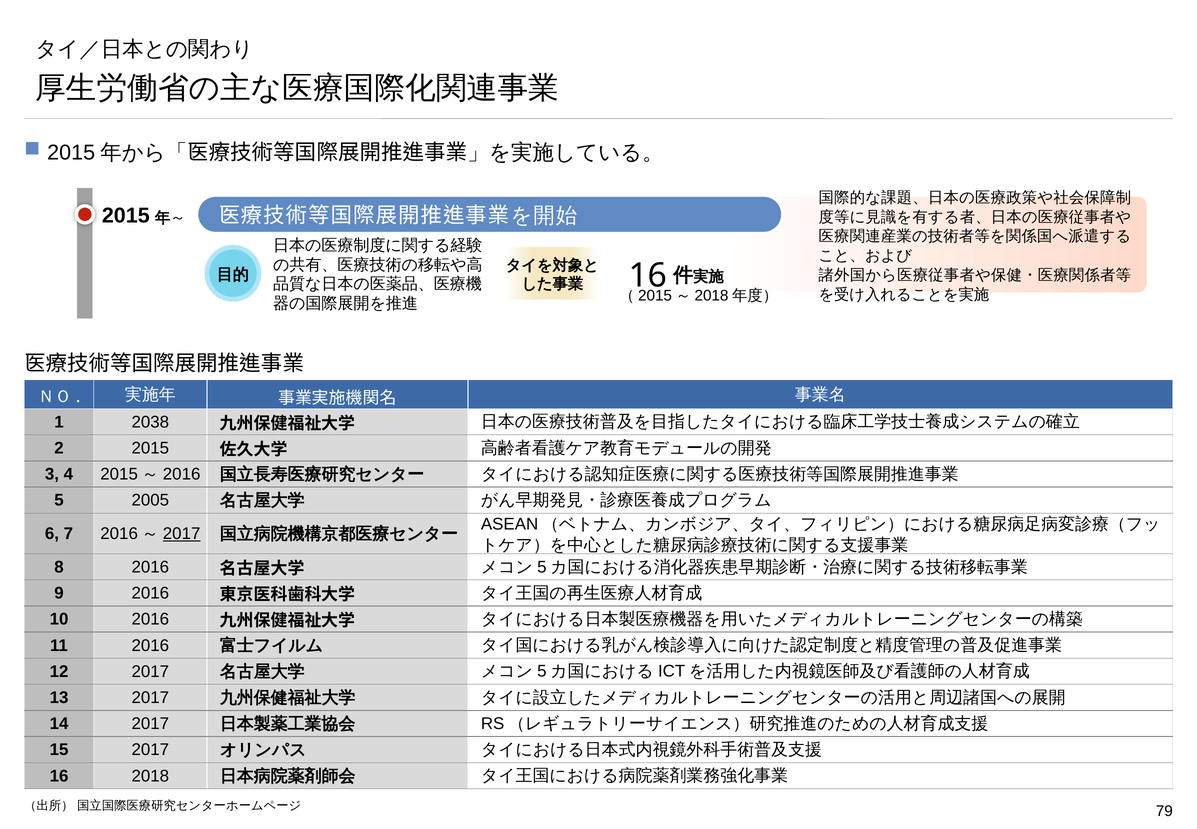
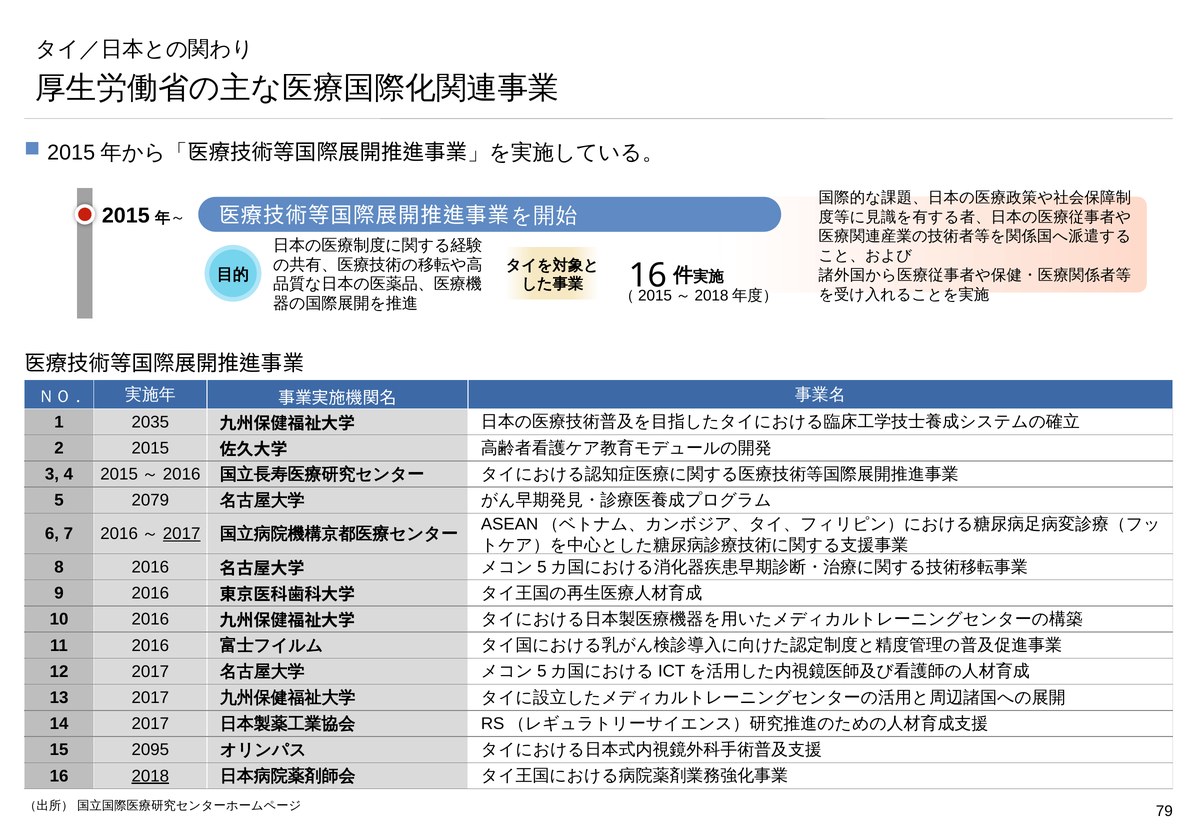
2038: 2038 -> 2035 (150, 422)
2005: 2005 -> 2079 (150, 500)
15 2017: 2017 -> 2095 (150, 750)
2018 underline: none -> present (150, 776)
